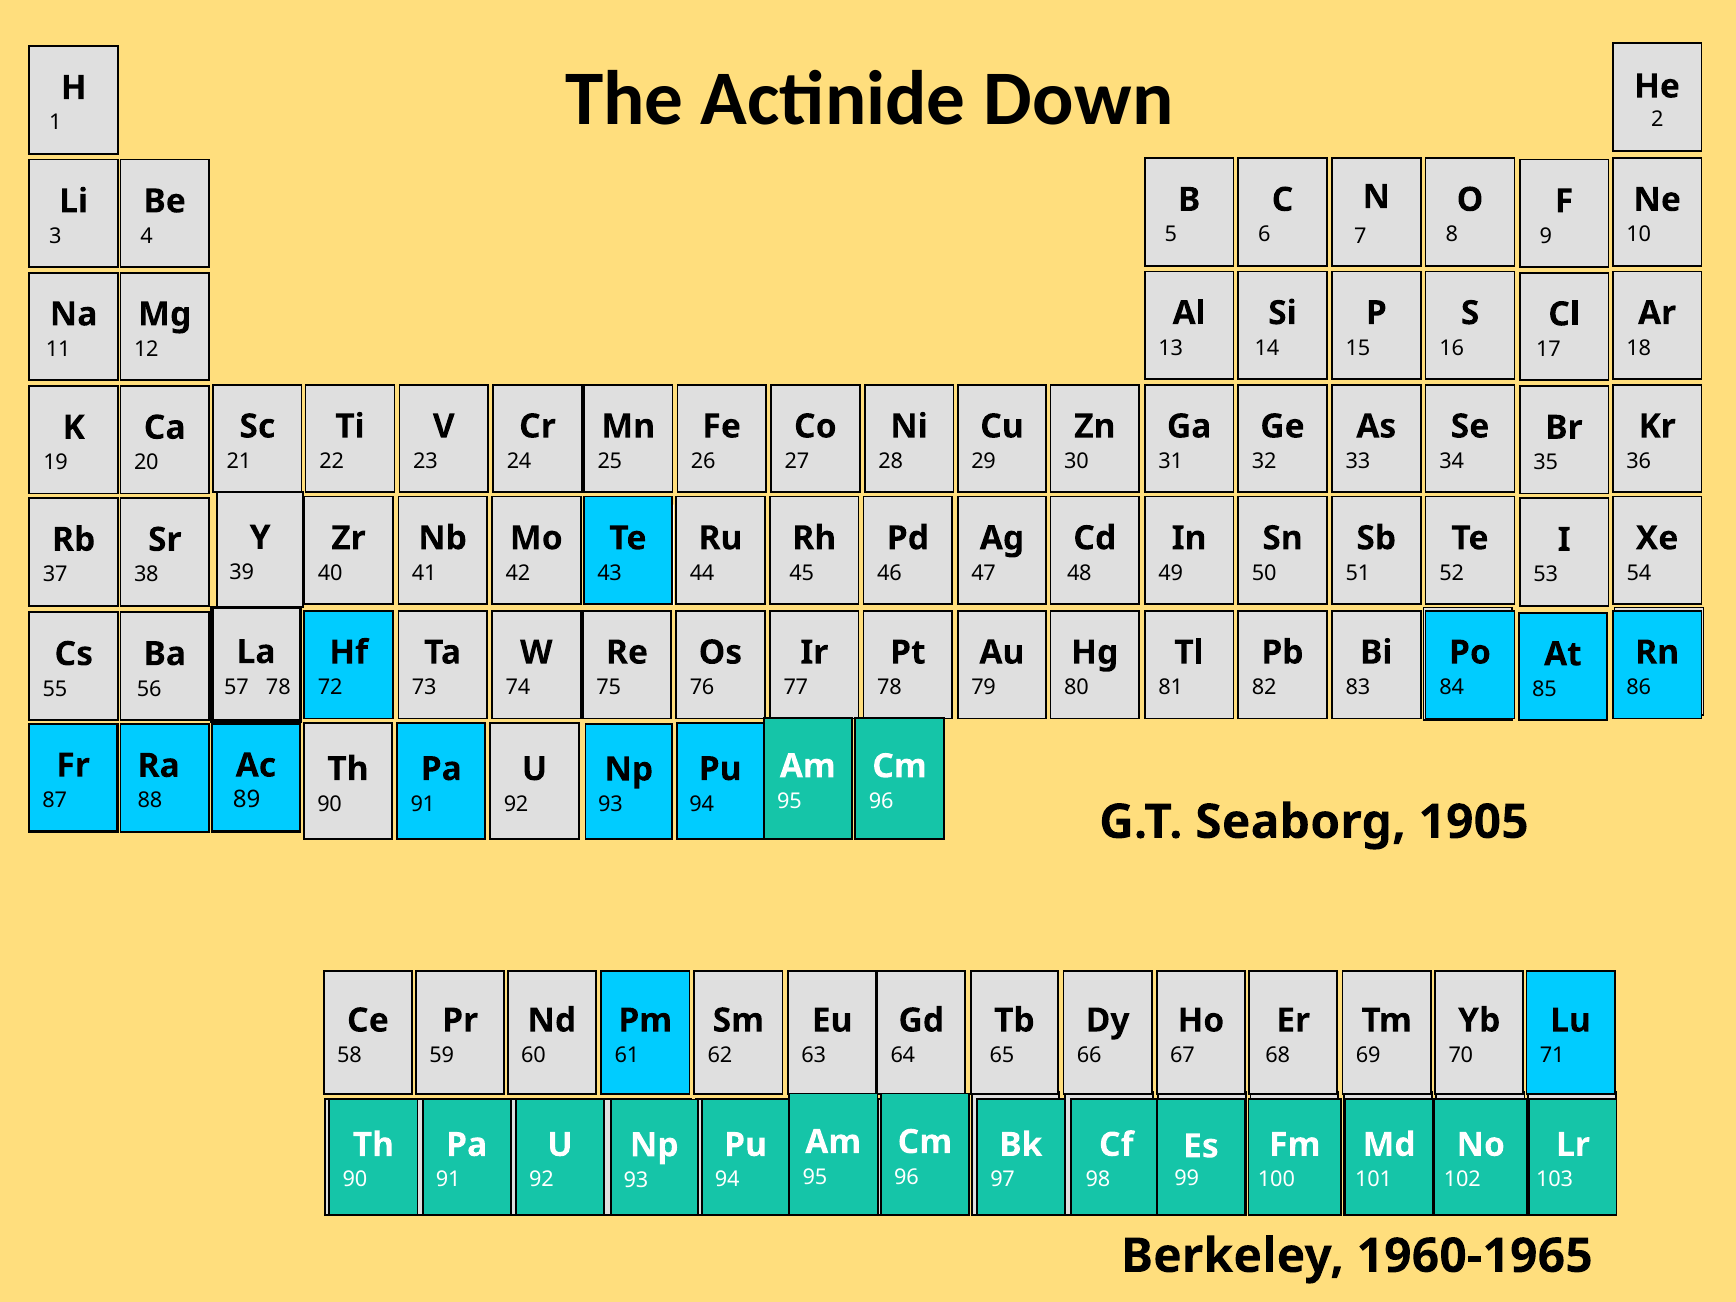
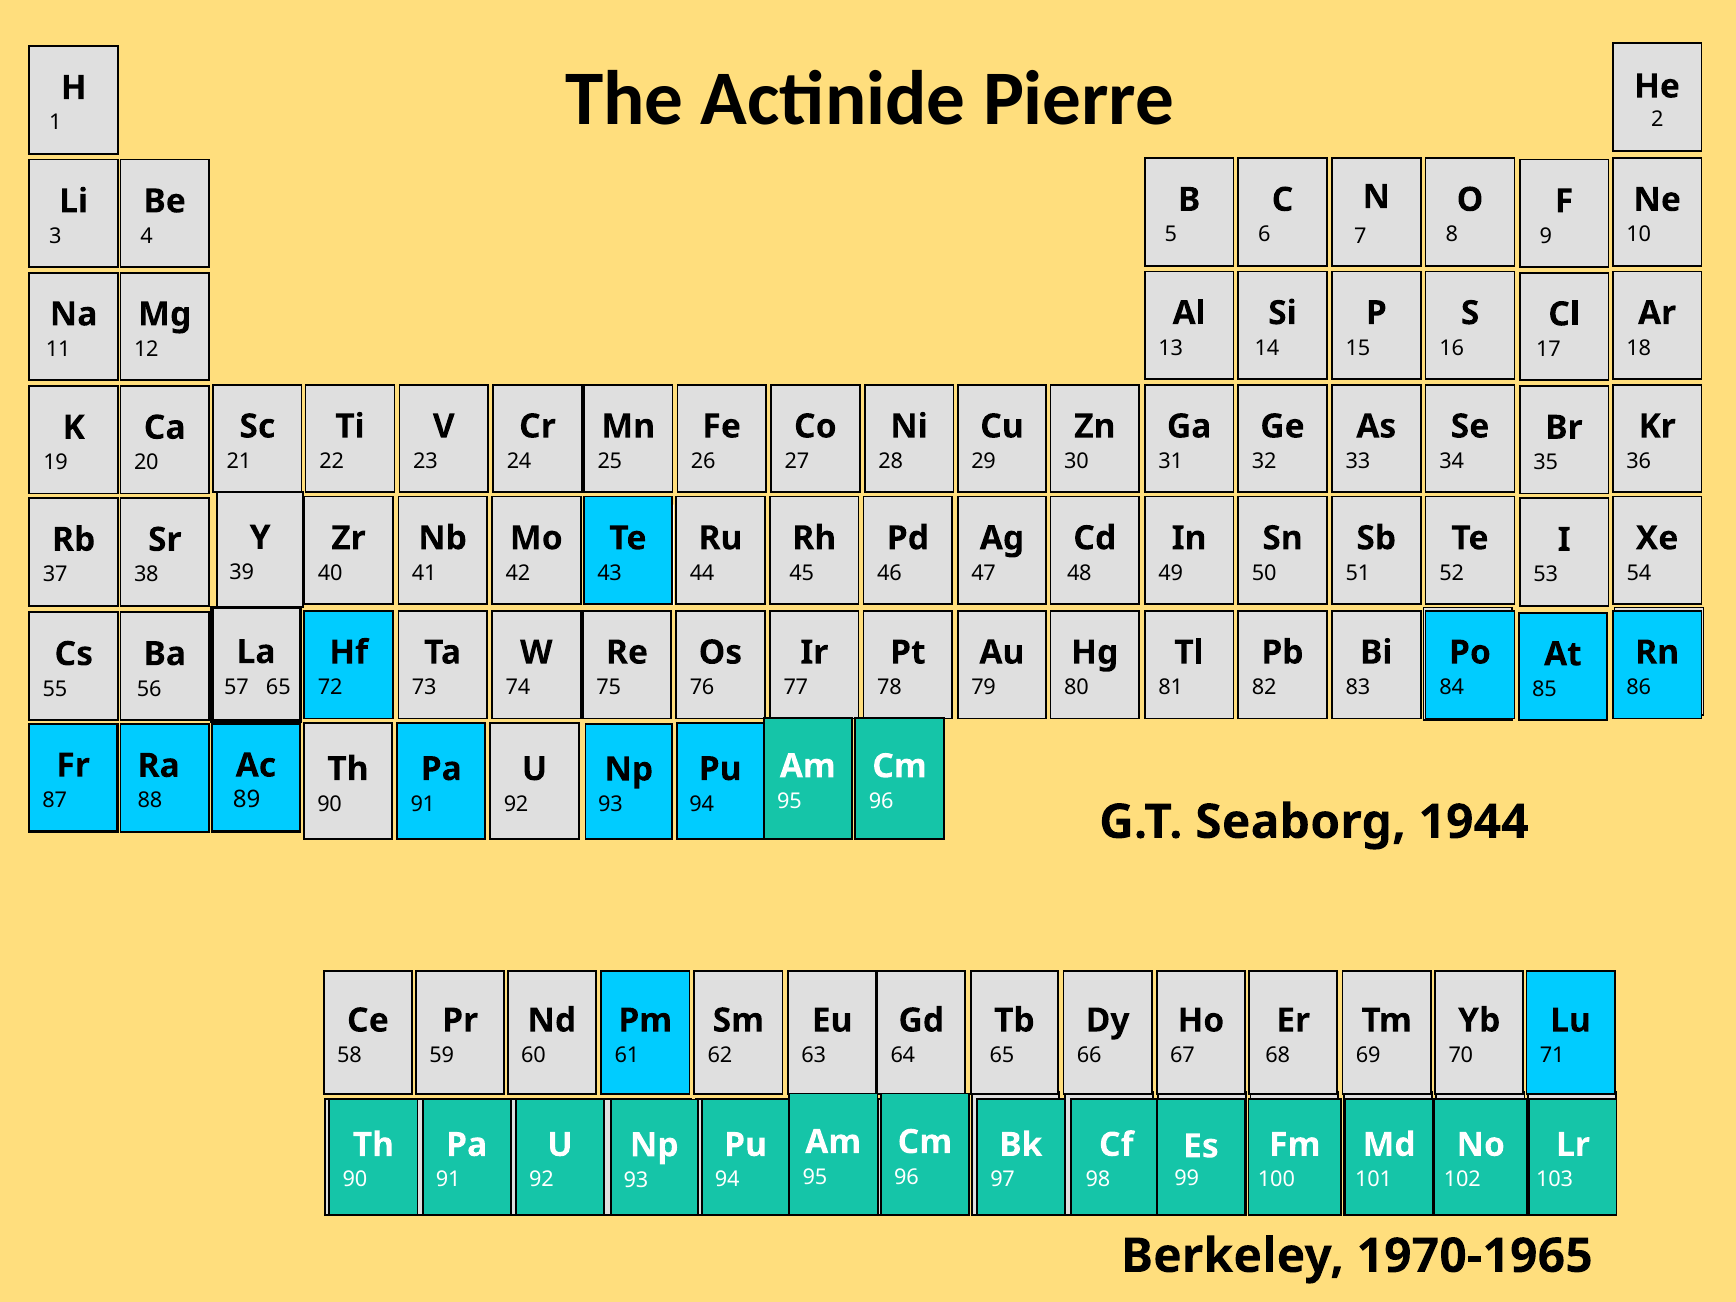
Down: Down -> Pierre (1079, 99)
57 78: 78 -> 65 (278, 687)
1905: 1905 -> 1944 (1474, 822)
1960-1965: 1960-1965 -> 1970-1965 (1475, 1256)
